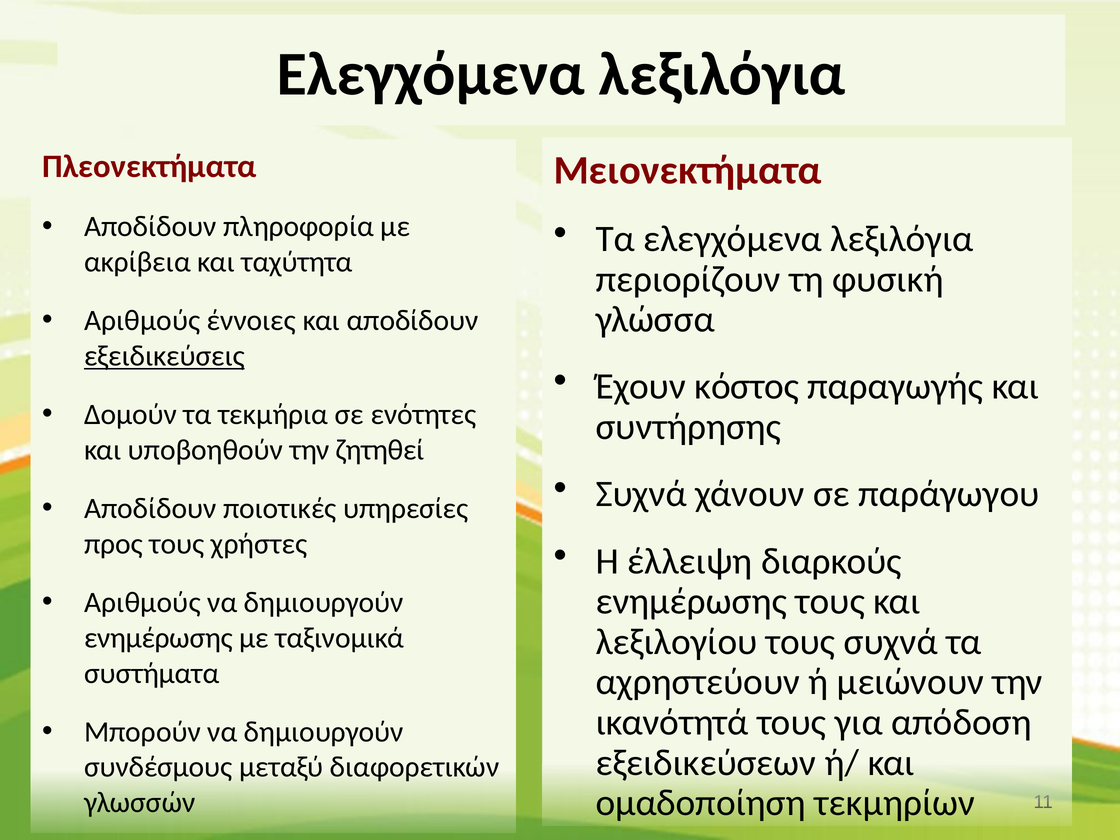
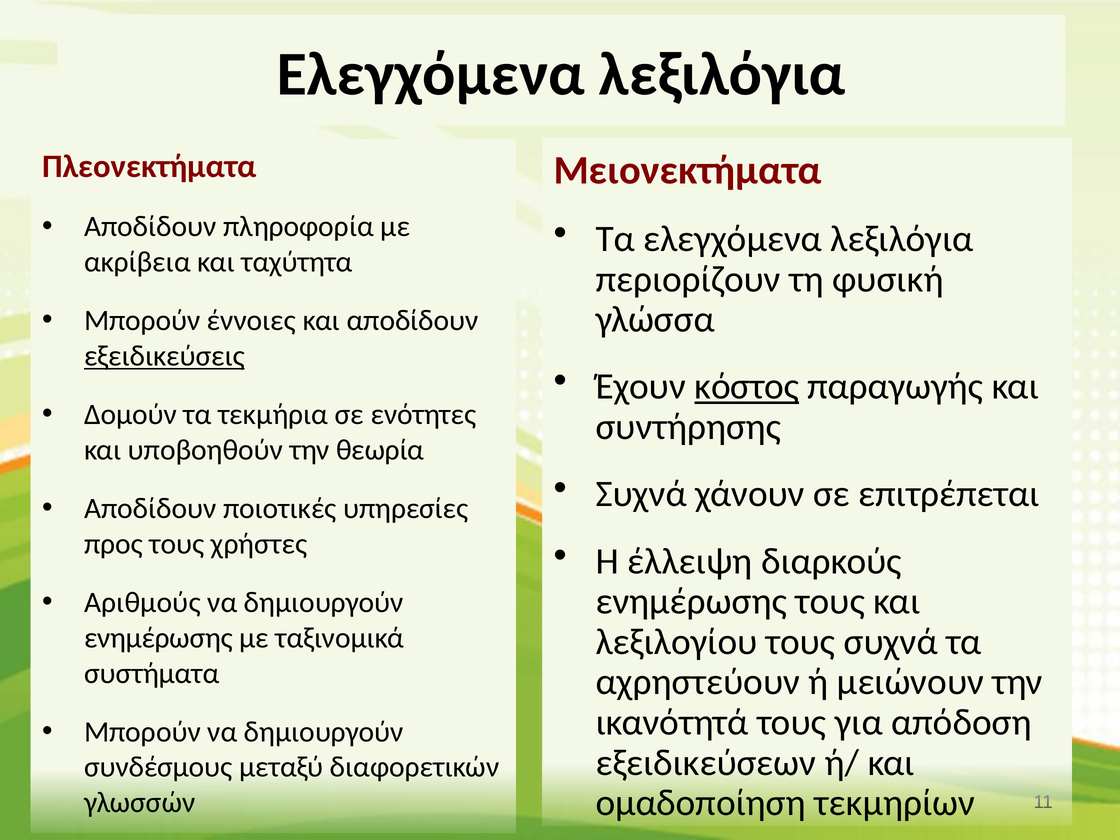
Αριθμούς: Αριθμούς -> Μπορούν (142, 321)
κόστος underline: none -> present (747, 387)
ζητηθεί: ζητηθεί -> θεωρία (380, 450)
παράγωγου: παράγωγου -> επιτρέπεται (949, 494)
